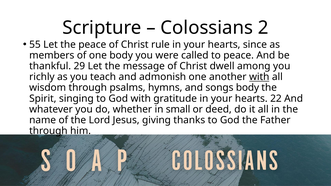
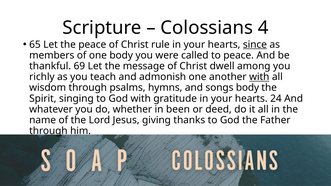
2: 2 -> 4 (263, 28)
55: 55 -> 65 (35, 45)
since underline: none -> present (255, 45)
29: 29 -> 69 (79, 66)
22: 22 -> 24 (276, 99)
small: small -> been (178, 109)
